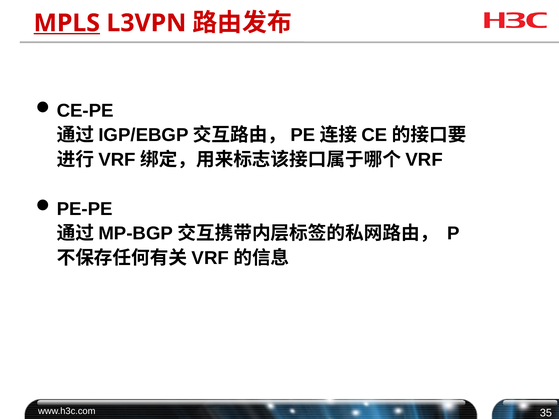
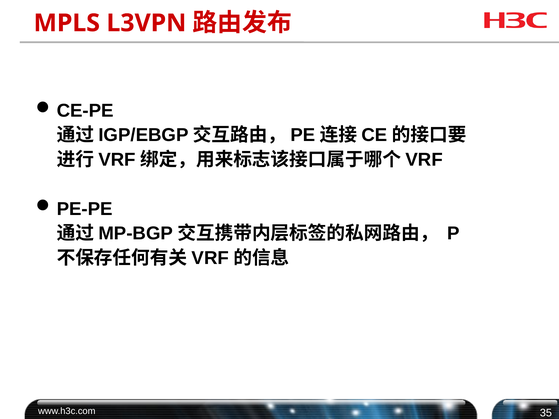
MPLS underline: present -> none (67, 23)
